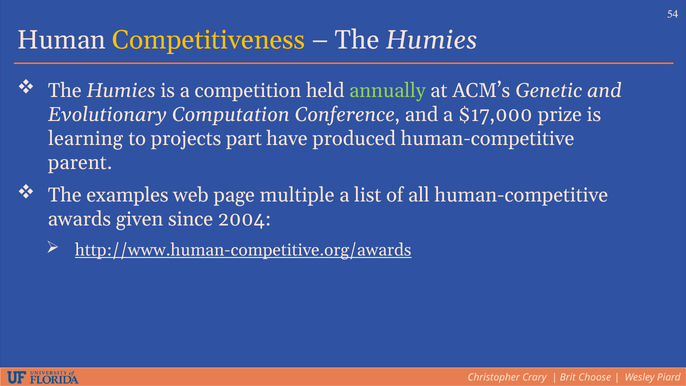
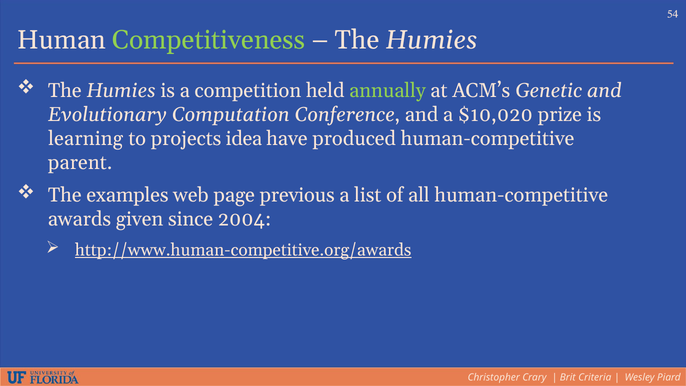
Competitiveness colour: yellow -> light green (209, 40)
$17,000: $17,000 -> $10,020 (495, 115)
part: part -> idea (244, 139)
multiple: multiple -> previous (297, 195)
Choose: Choose -> Criteria (595, 377)
